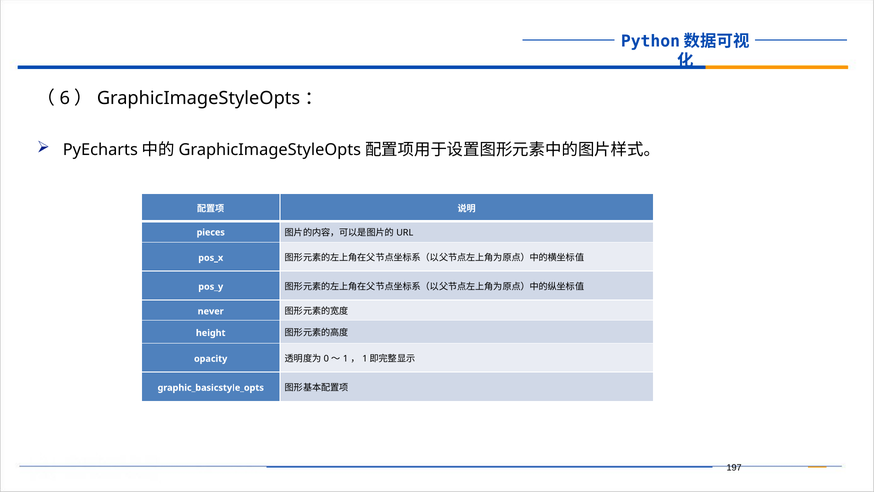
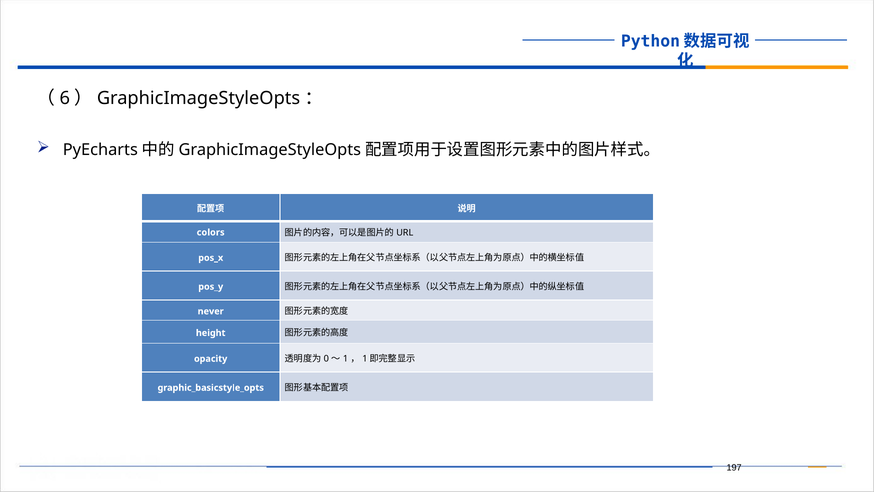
pieces: pieces -> colors (211, 232)
